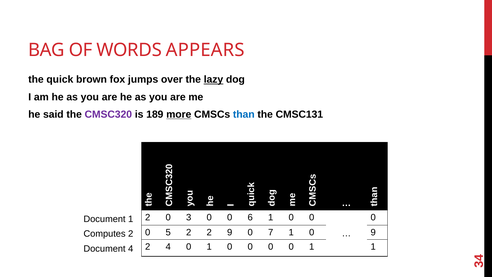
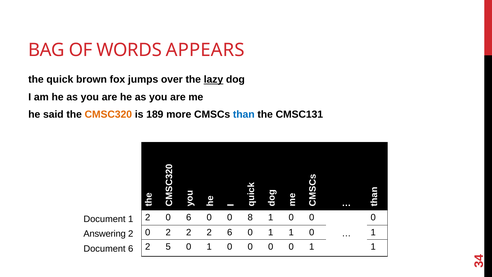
CMSC320 colour: purple -> orange (108, 114)
more underline: present -> none (179, 114)
0 3: 3 -> 6 (189, 217)
6: 6 -> 8 (250, 217)
0 5: 5 -> 2 (168, 232)
2 9: 9 -> 6 (230, 232)
7: 7 -> 1 (271, 232)
1 0 9: 9 -> 1 (373, 232)
Computes: Computes -> Answering (105, 234)
2 4: 4 -> 5 (168, 246)
Document 4: 4 -> 6 (131, 248)
